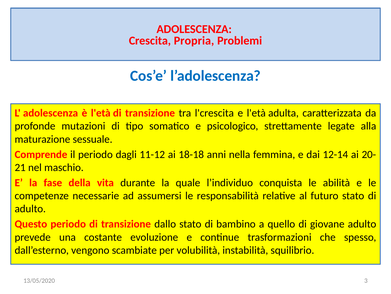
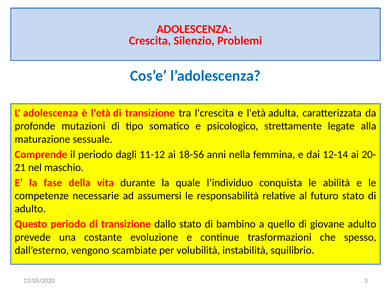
Propria: Propria -> Silenzio (194, 40)
18-18: 18-18 -> 18-56 (191, 154)
